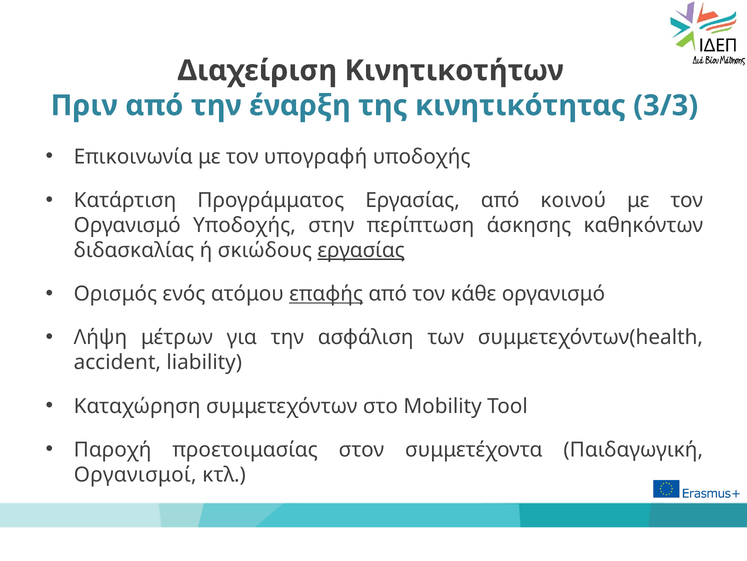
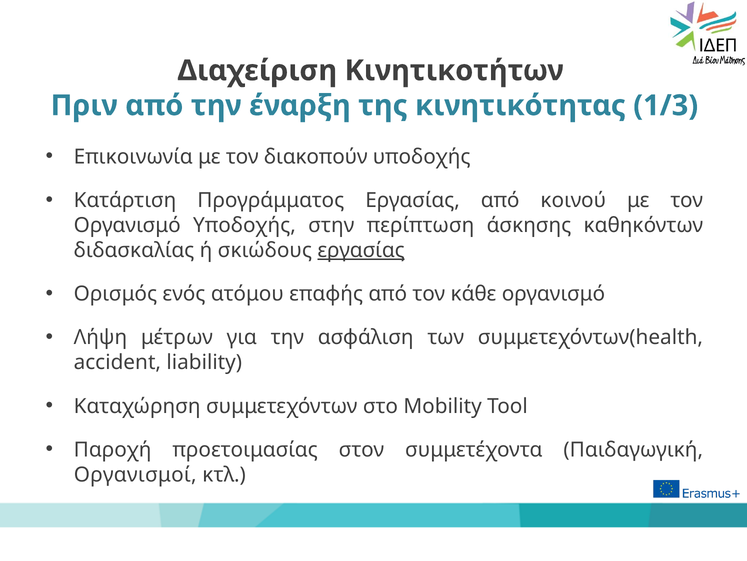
3/3: 3/3 -> 1/3 (666, 105)
υπογραφή: υπογραφή -> διακοπούν (316, 157)
επαφής underline: present -> none (326, 294)
